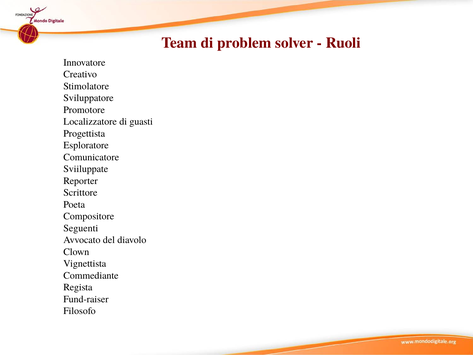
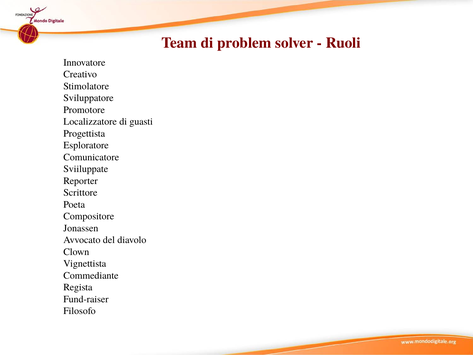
Seguenti: Seguenti -> Jonassen (81, 228)
